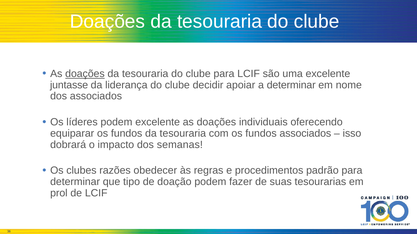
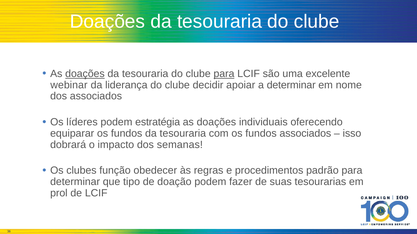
para underline: none -> present (224, 74)
juntasse: juntasse -> webinar (69, 85)
podem excelente: excelente -> estratégia (158, 122)
razões: razões -> função (115, 171)
